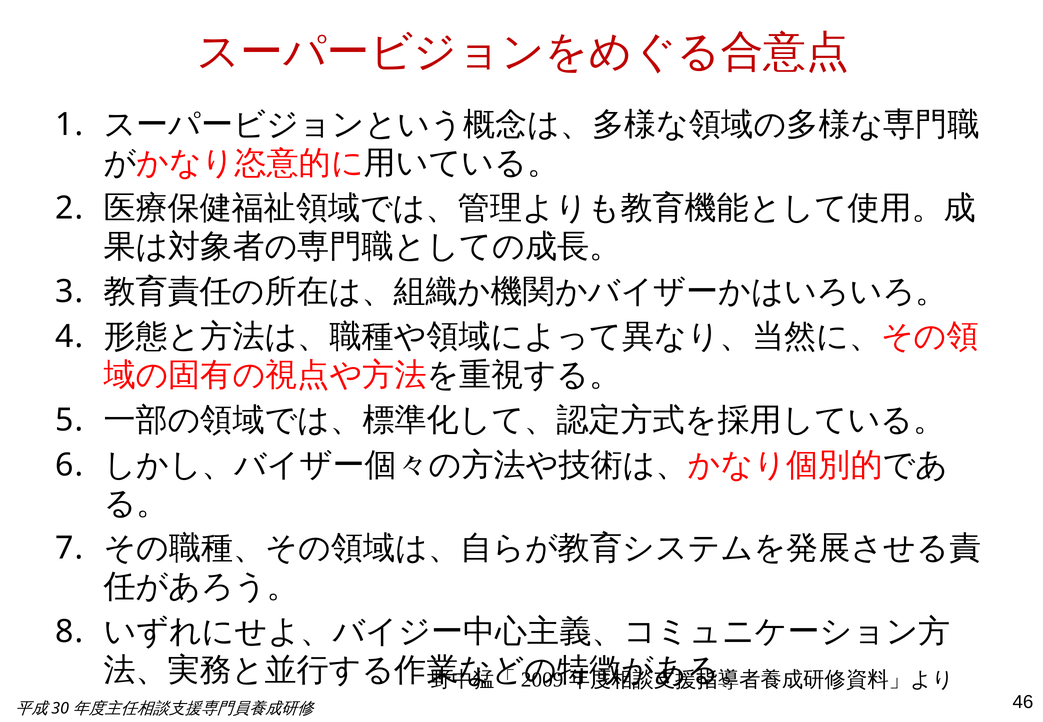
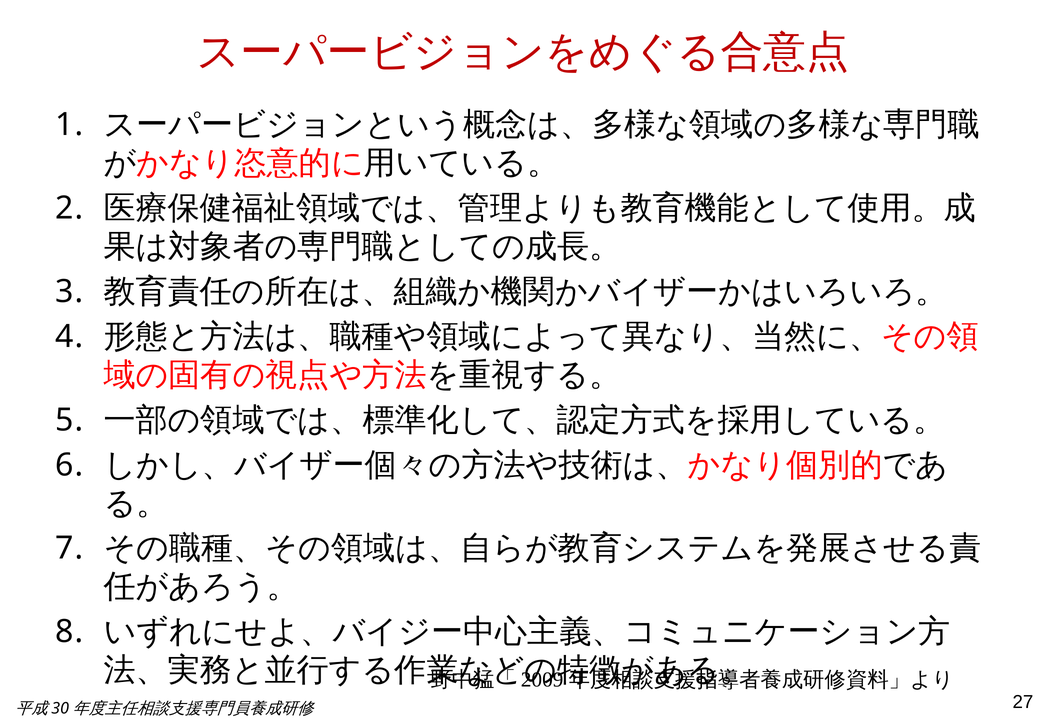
46: 46 -> 27 (1023, 702)
